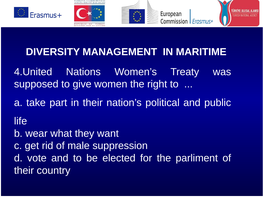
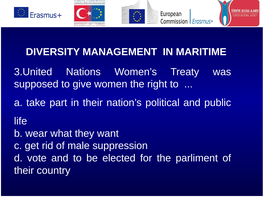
4.United: 4.United -> 3.United (33, 72)
